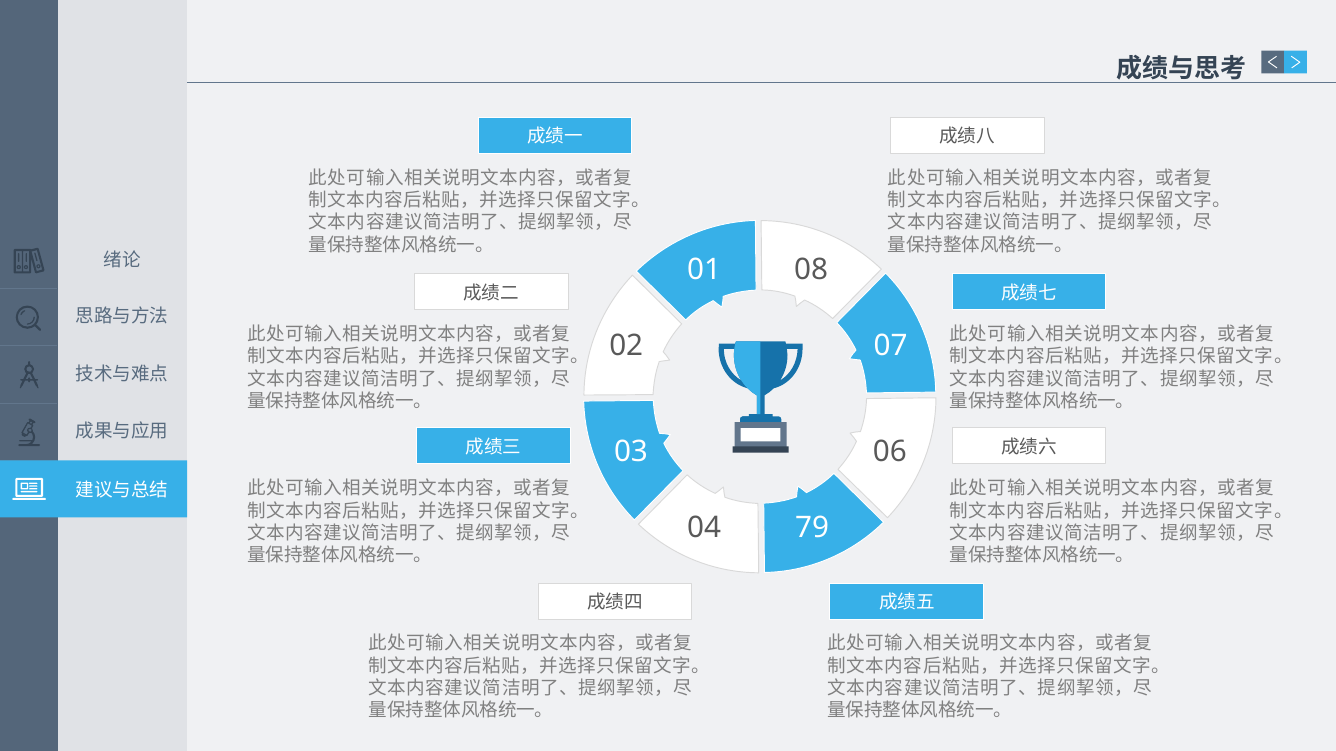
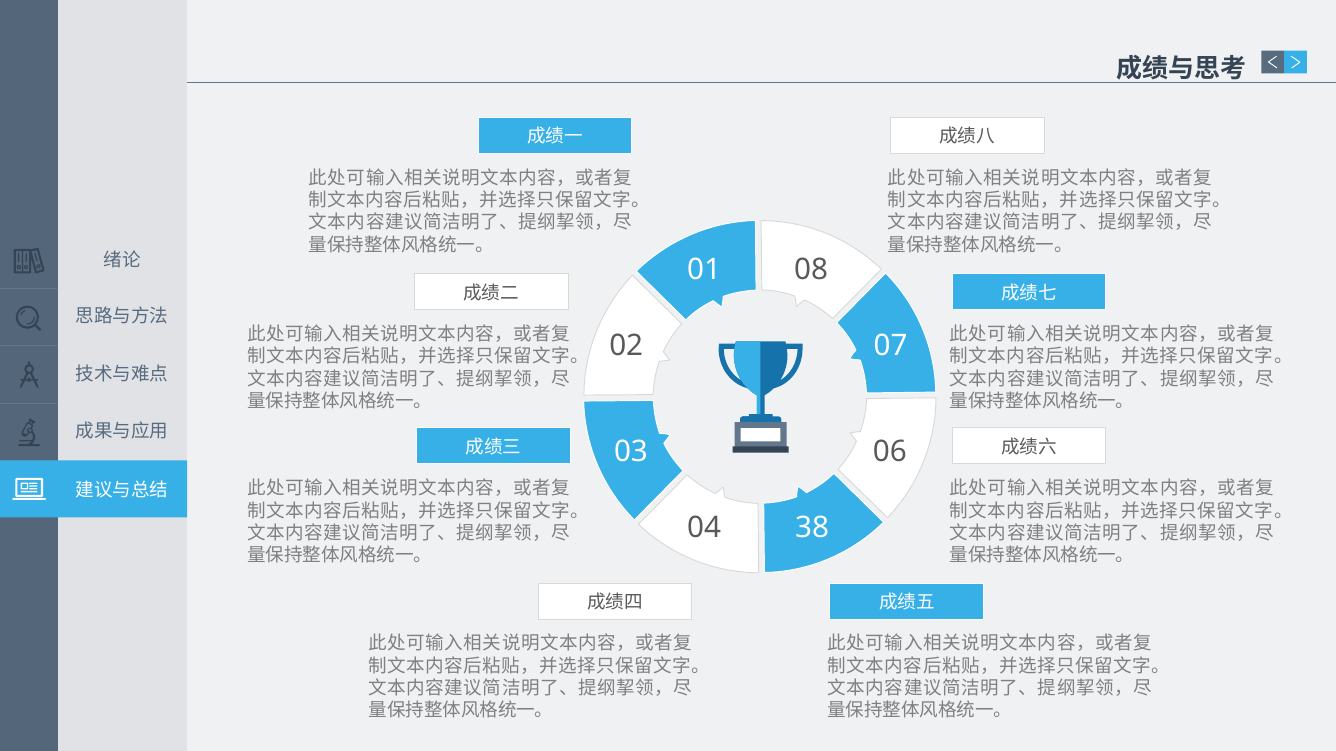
79: 79 -> 38 (812, 528)
